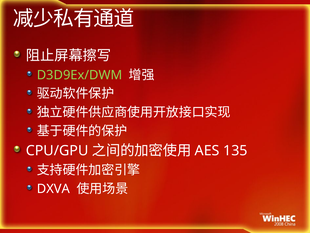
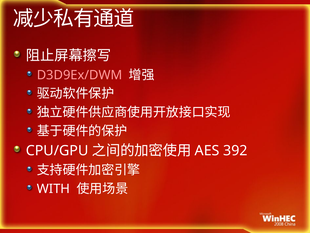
D3D9Ex/DWM colour: light green -> pink (80, 75)
135: 135 -> 392 (235, 150)
DXVA: DXVA -> WITH (53, 188)
